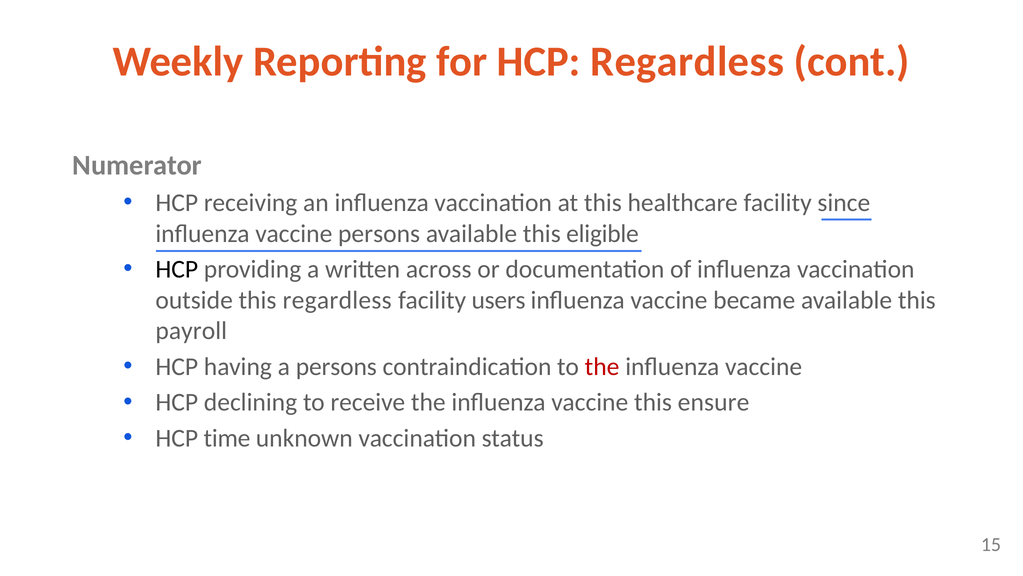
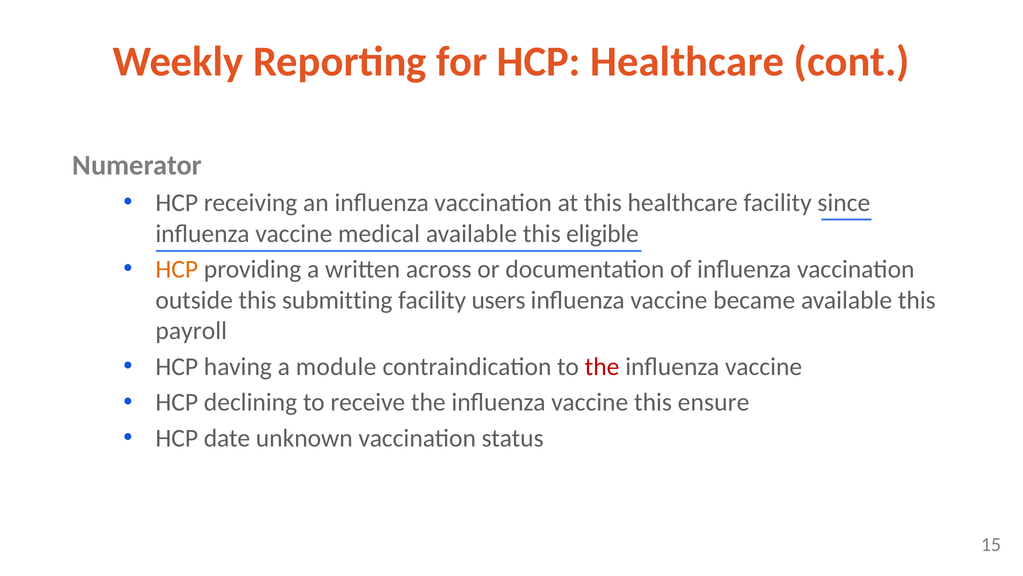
HCP Regardless: Regardless -> Healthcare (687, 61)
vaccine persons: persons -> medical (379, 233)
HCP colour: black -> orange (177, 269)
this regardless: regardless -> submitting (337, 300)
a persons: persons -> module (336, 366)
time: time -> date (227, 438)
